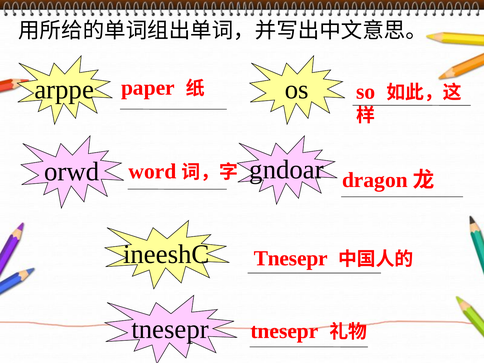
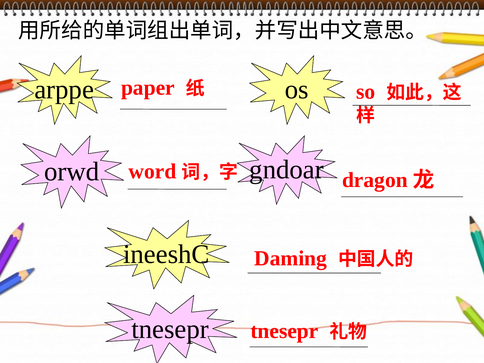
Tnesepr: Tnesepr -> Daming (291, 258)
